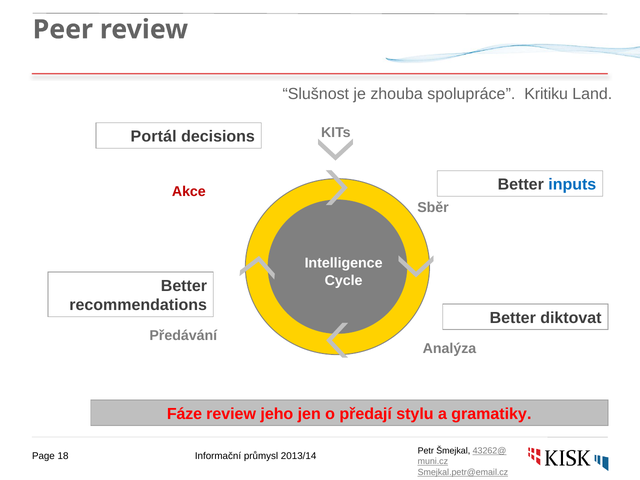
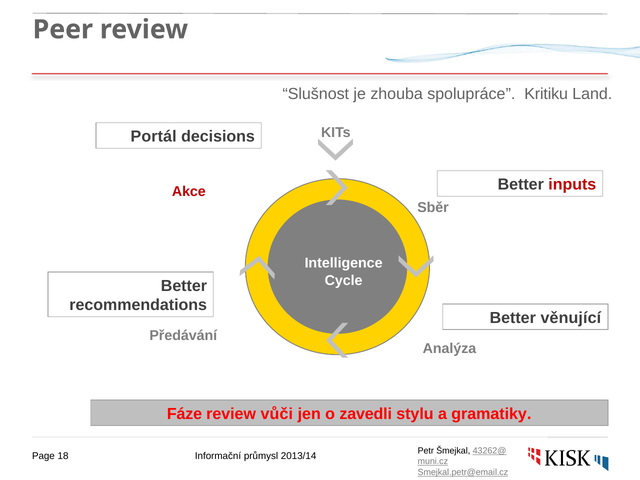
inputs colour: blue -> red (572, 185)
diktovat: diktovat -> věnující (571, 318)
jeho: jeho -> vůči (277, 414)
předají: předají -> zavedli (366, 414)
